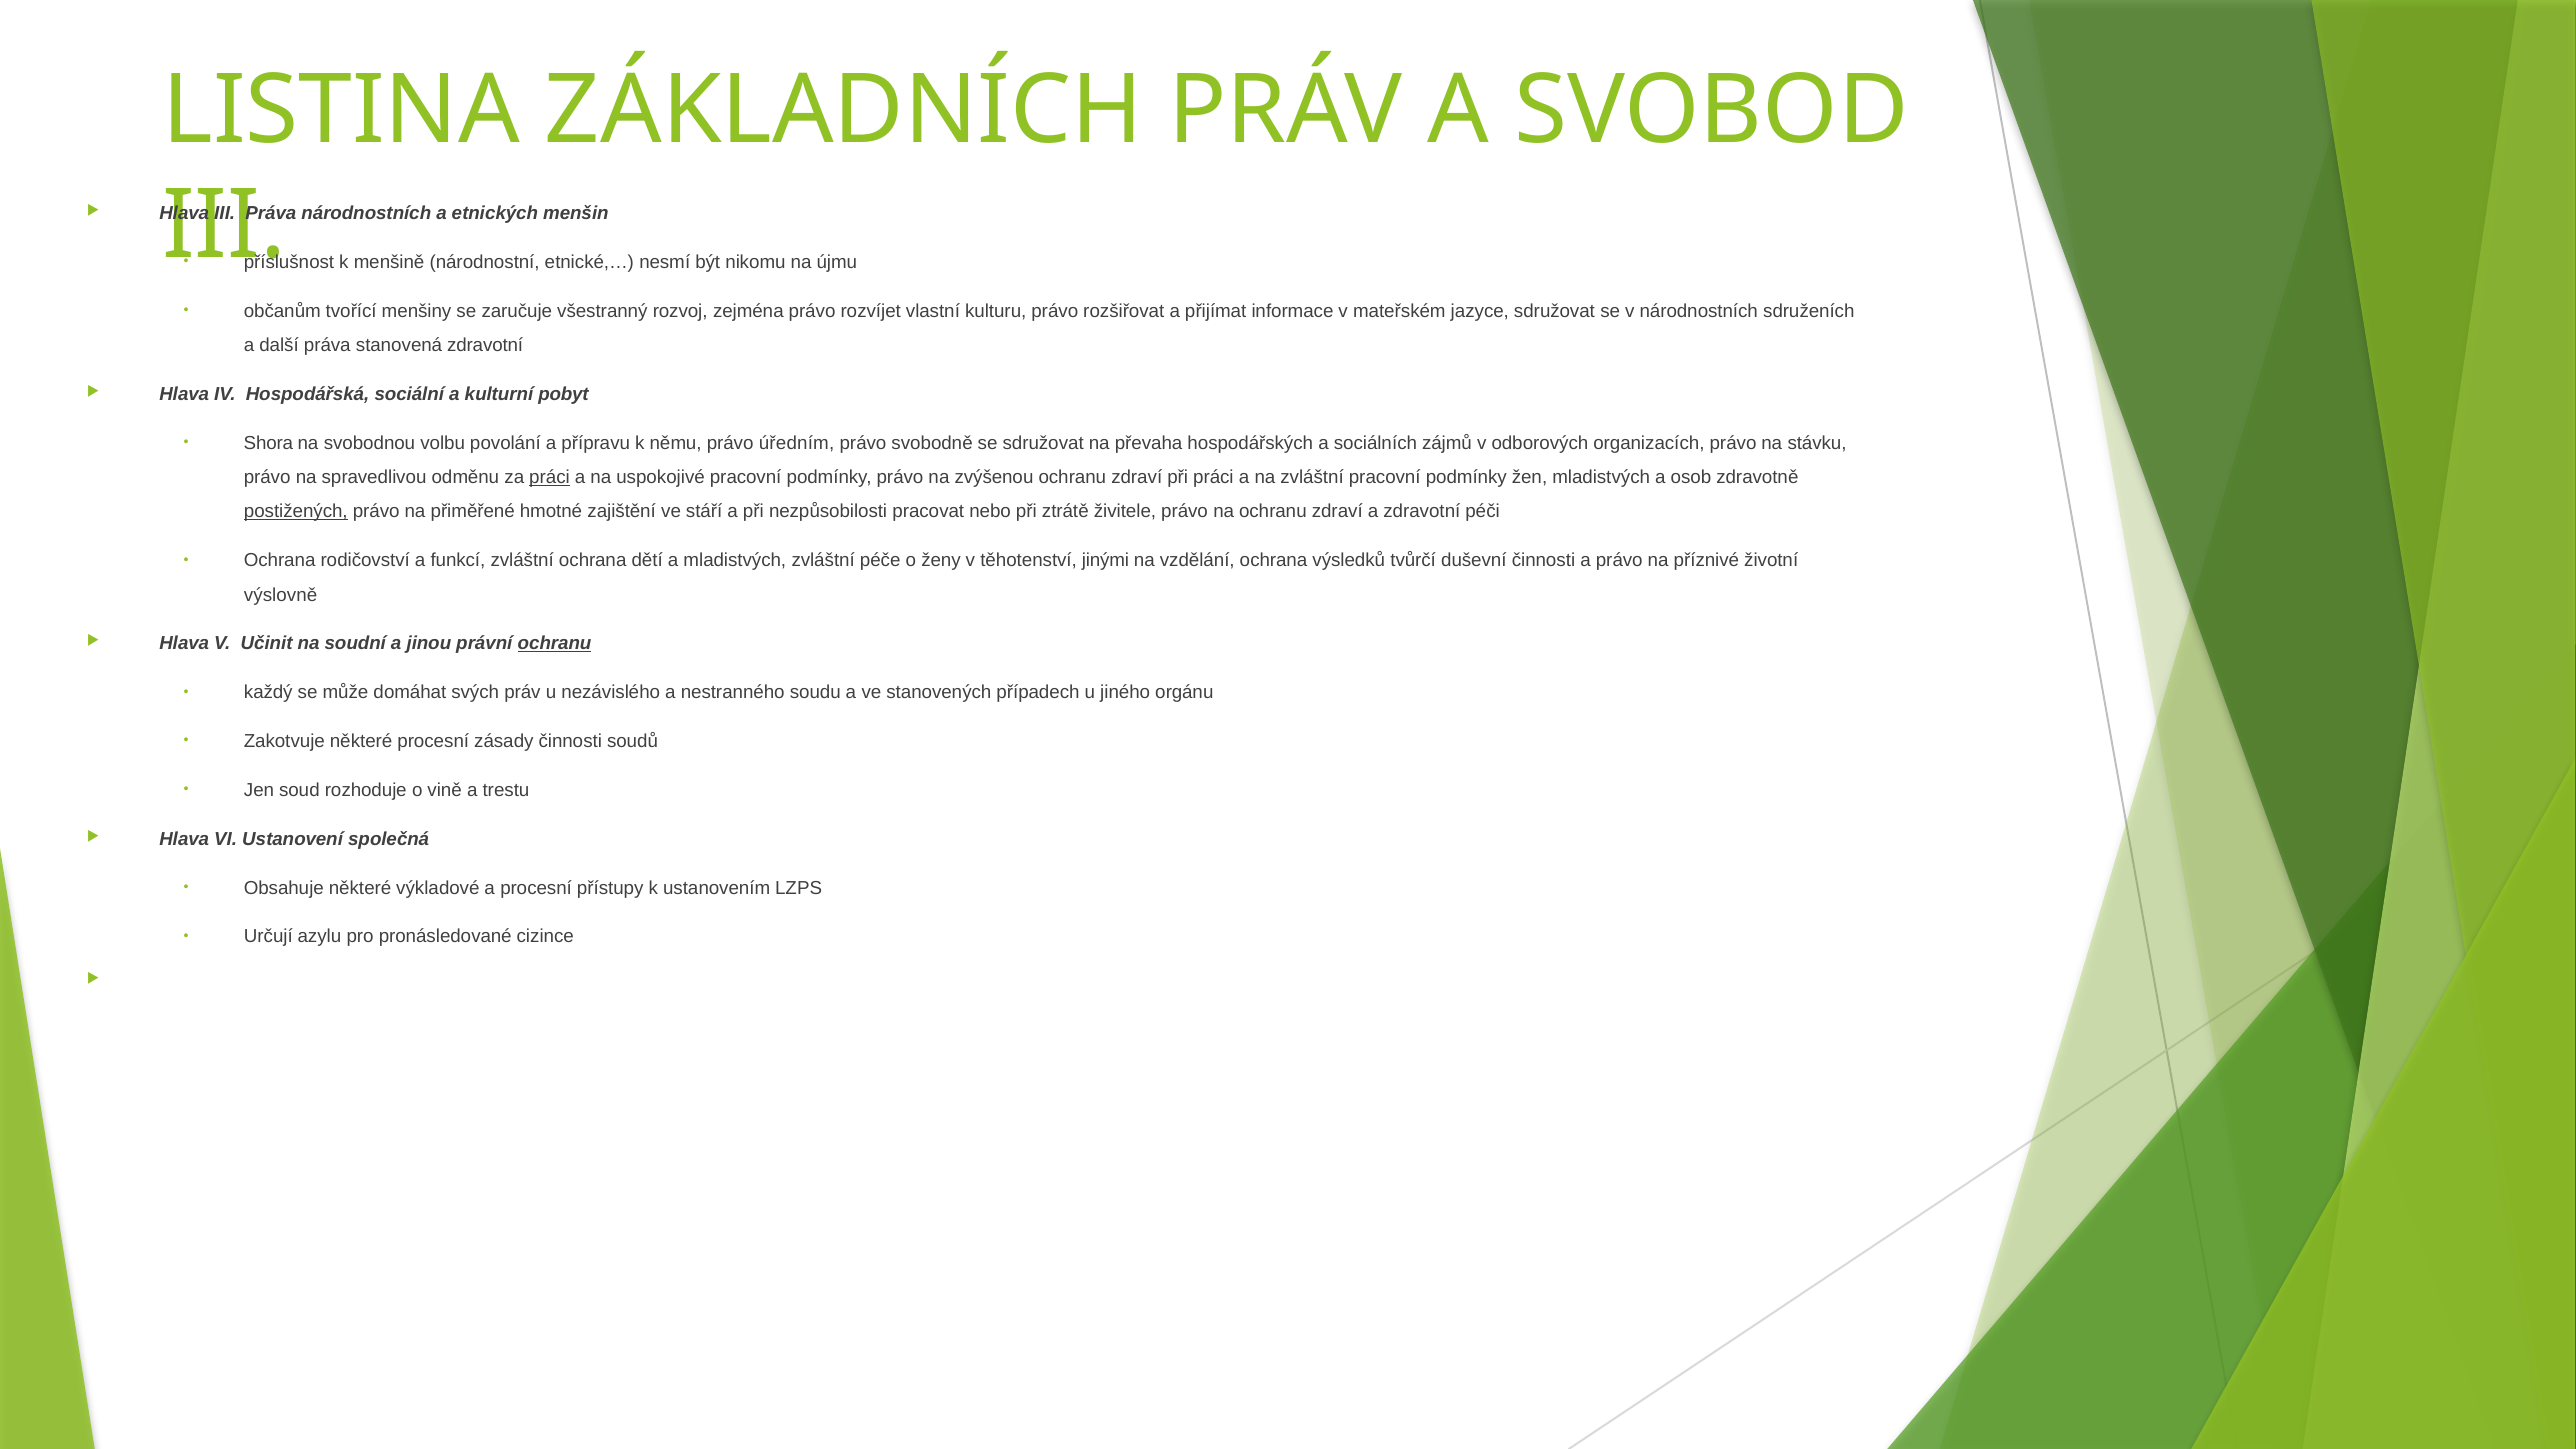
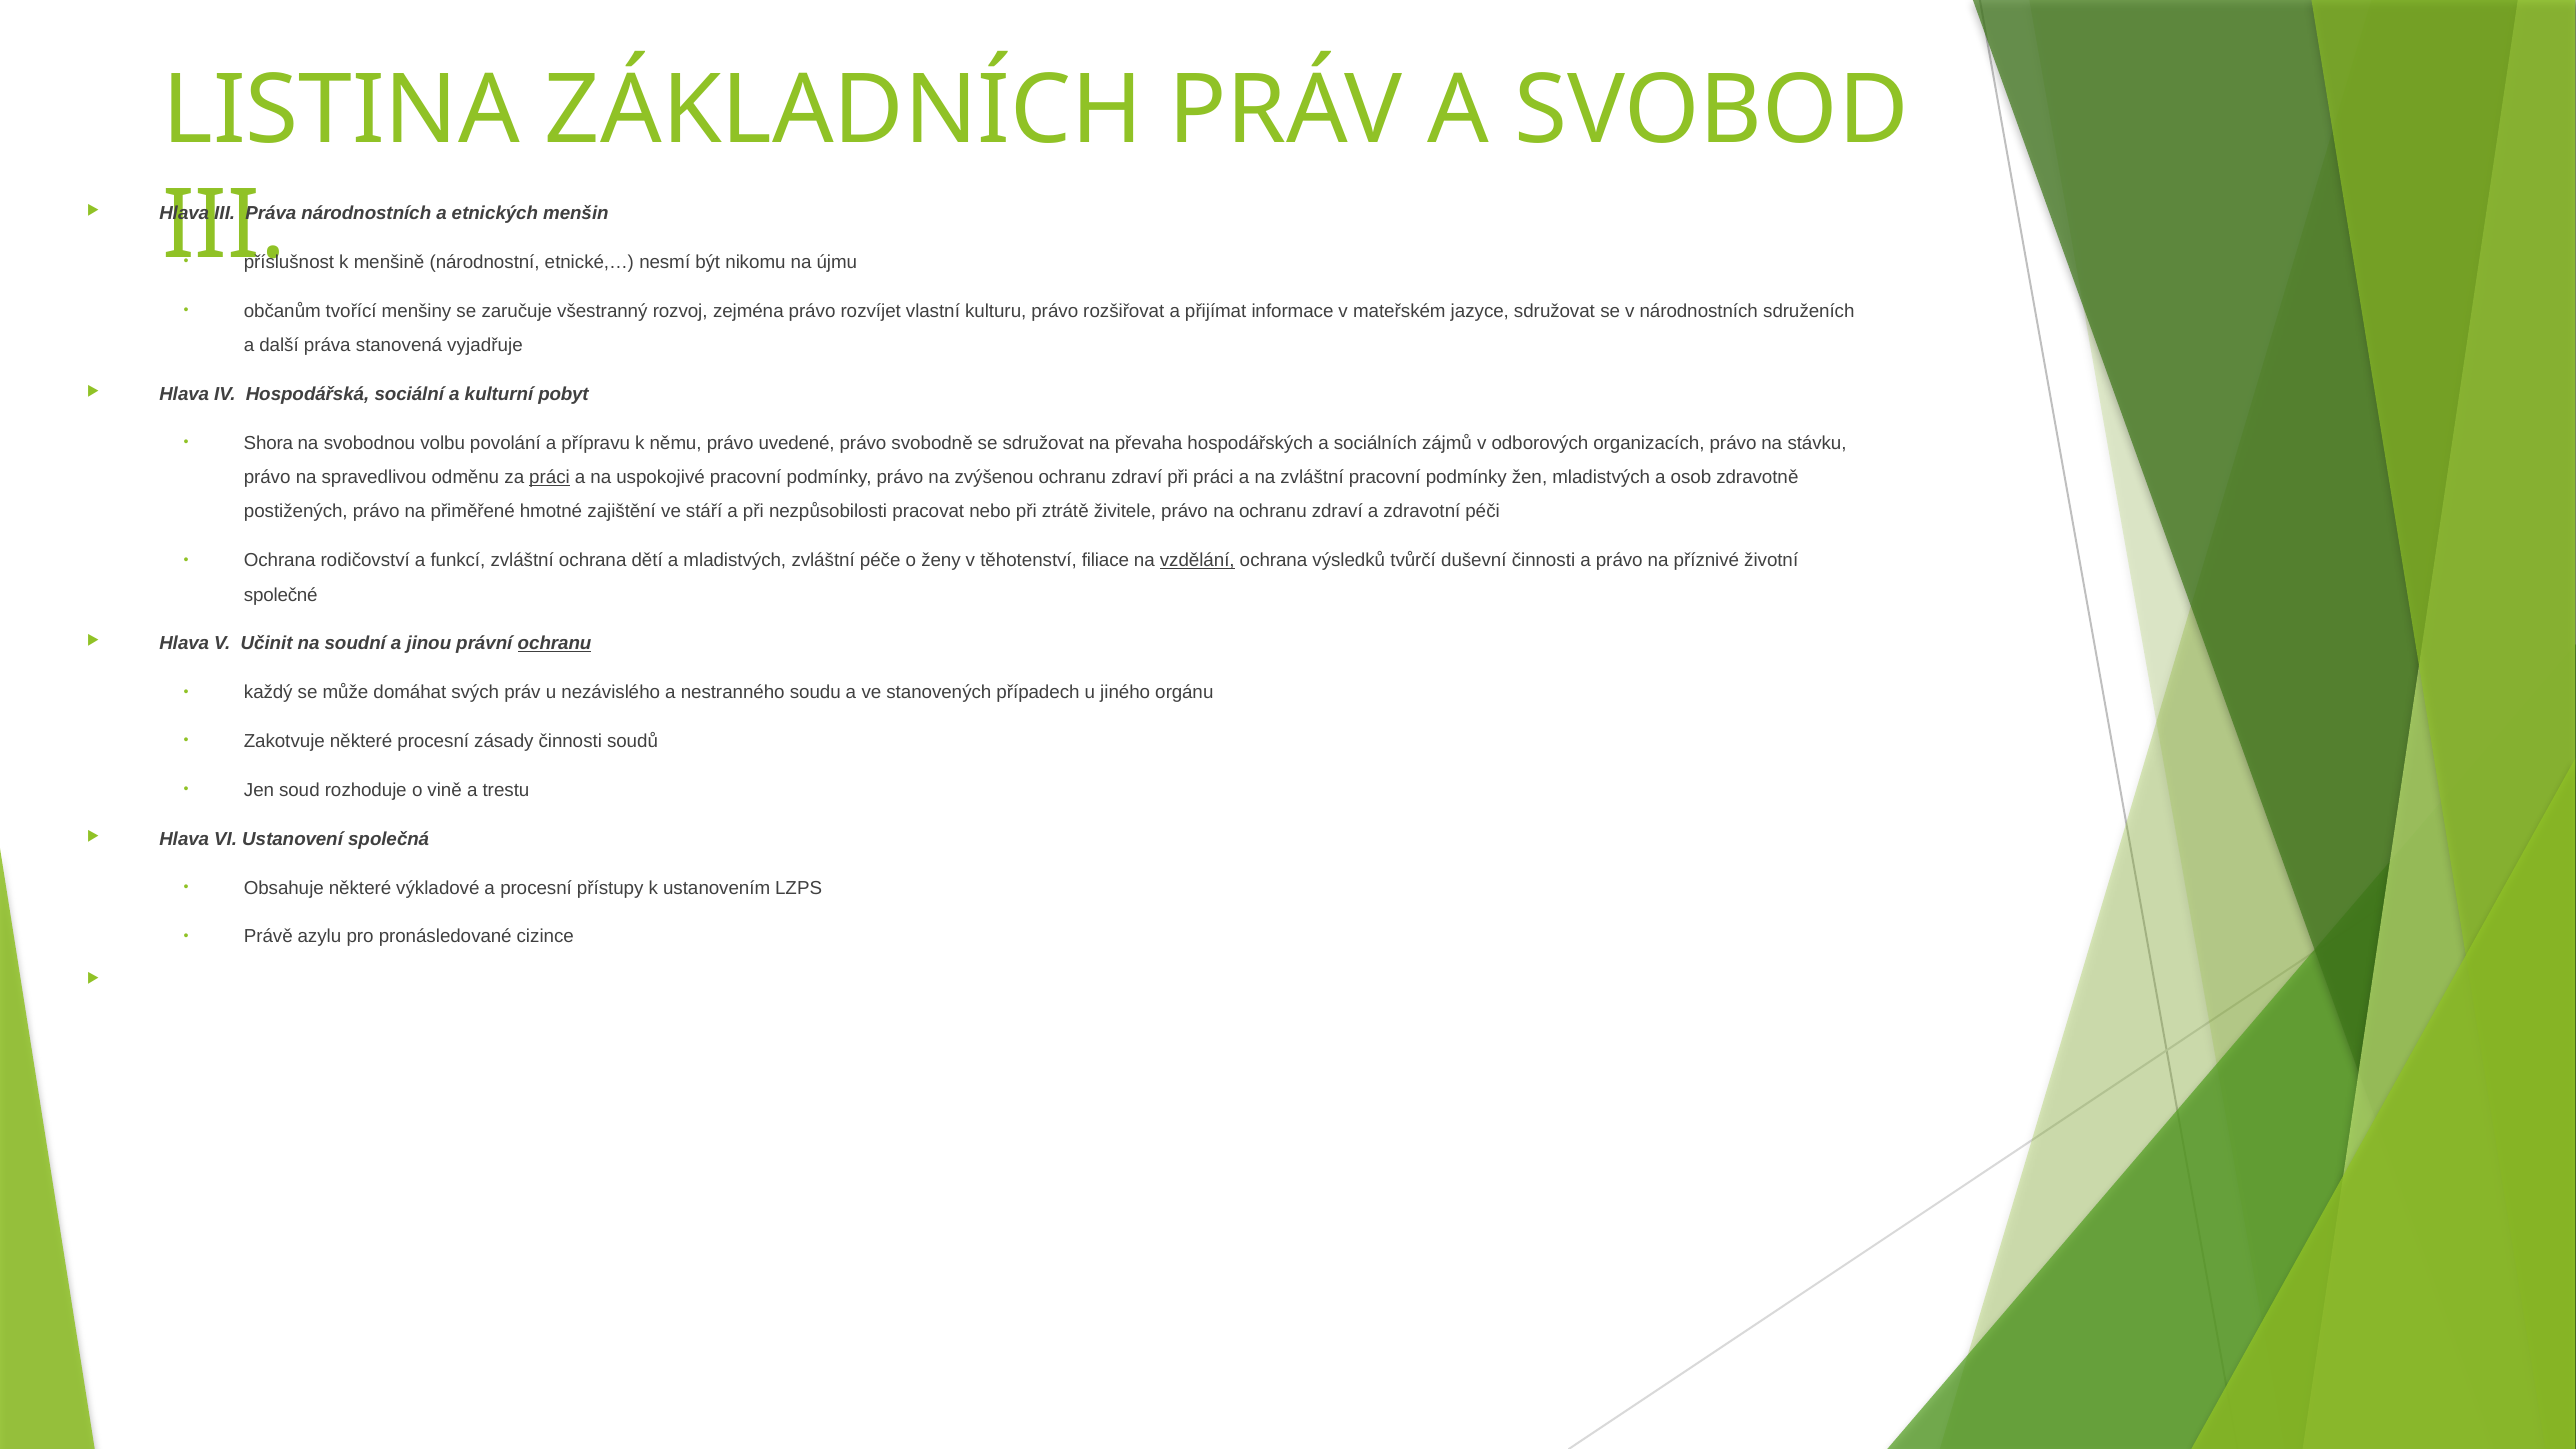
stanovená zdravotní: zdravotní -> vyjadřuje (485, 345)
úředním: úředním -> uvedené (797, 443)
postižených underline: present -> none (296, 512)
jinými: jinými -> filiace (1105, 561)
vzdělání underline: none -> present (1197, 561)
výslovně: výslovně -> společné (281, 595)
Určují: Určují -> Právě (268, 937)
